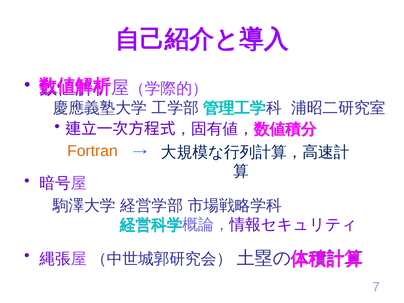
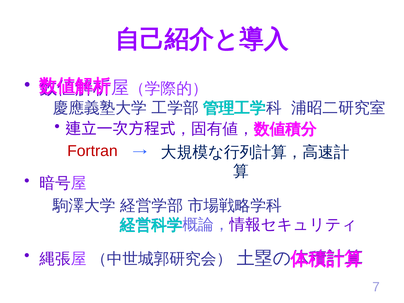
Fortran colour: orange -> red (92, 151)
